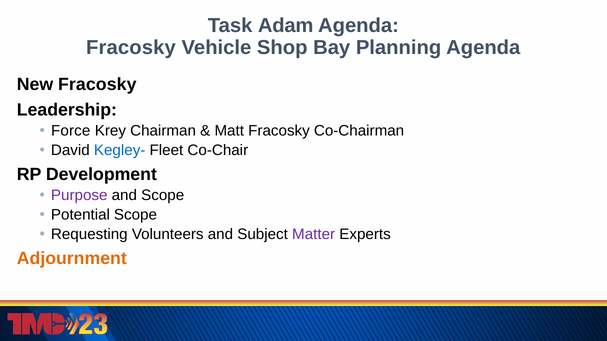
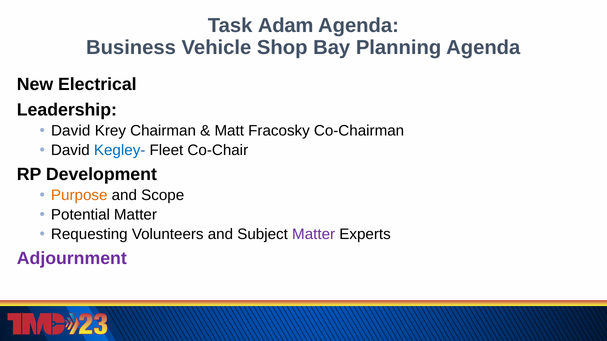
Fracosky: Fracosky -> Business (131, 48)
New Fracosky: Fracosky -> Electrical (97, 85)
Force: Force -> David (71, 131)
Purpose colour: purple -> orange (79, 195)
Potential Scope: Scope -> Matter (135, 215)
Adjournment colour: orange -> purple (72, 259)
